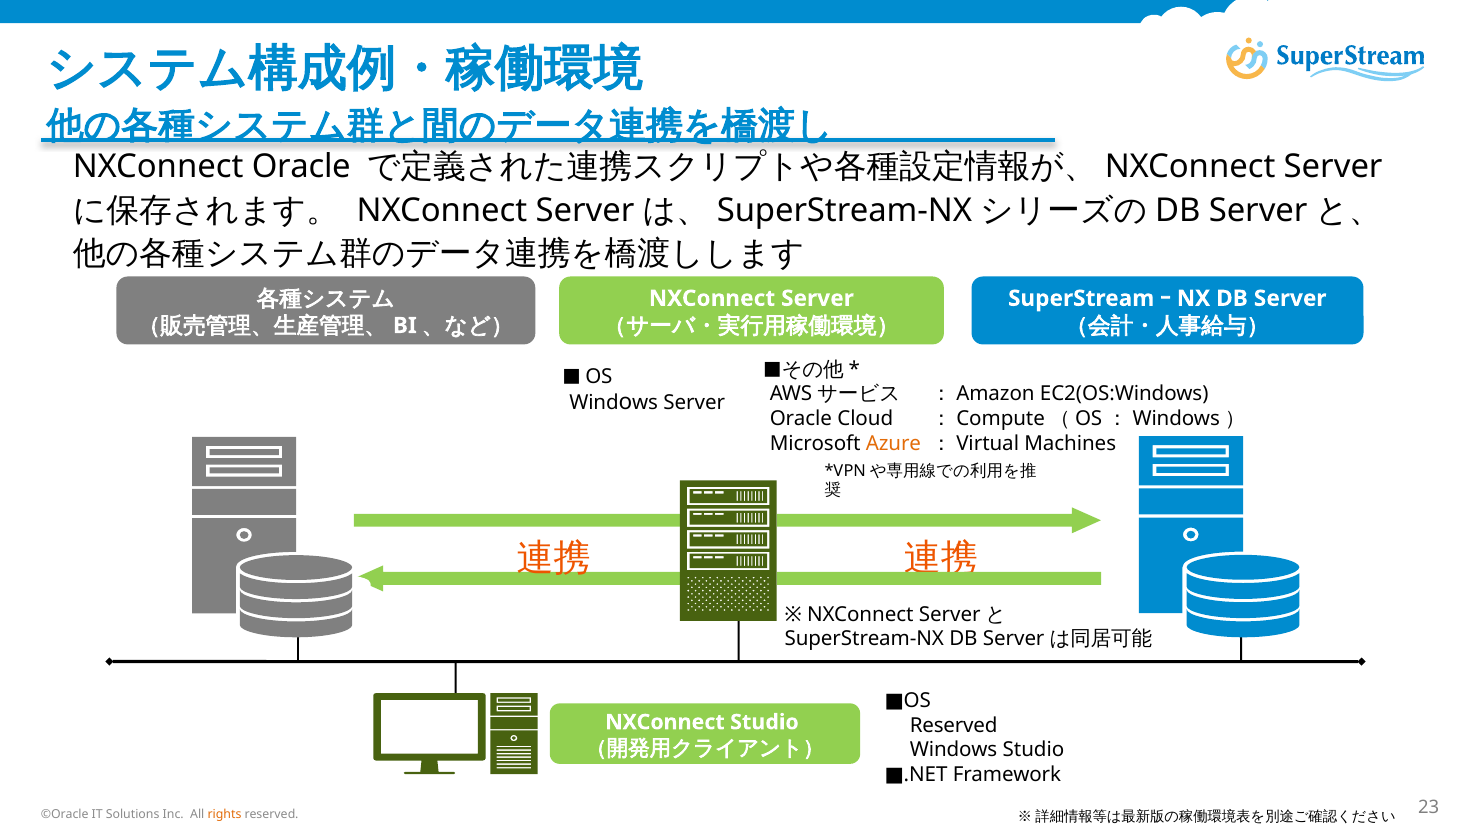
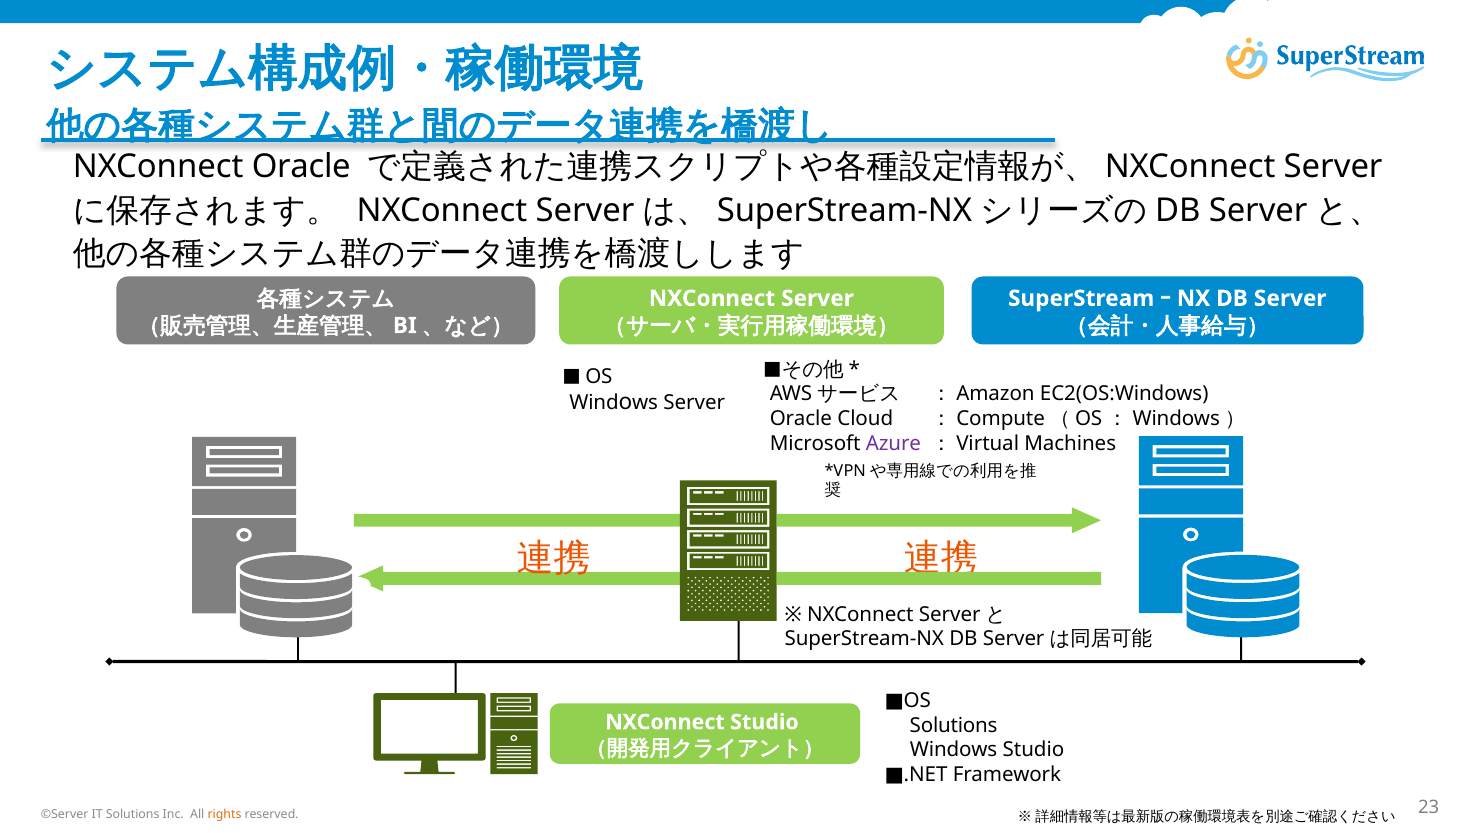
Azure colour: orange -> purple (893, 443)
Reserved: Reserved -> Solutions (954, 725)
©Oracle: ©Oracle -> ©Server (65, 814)
